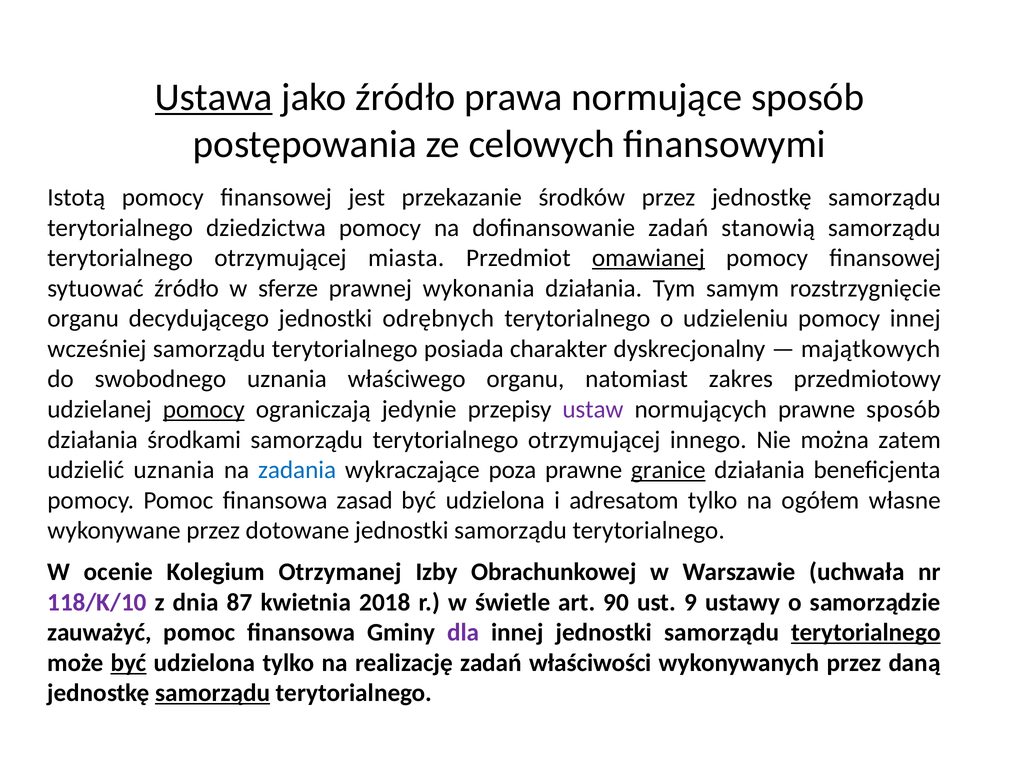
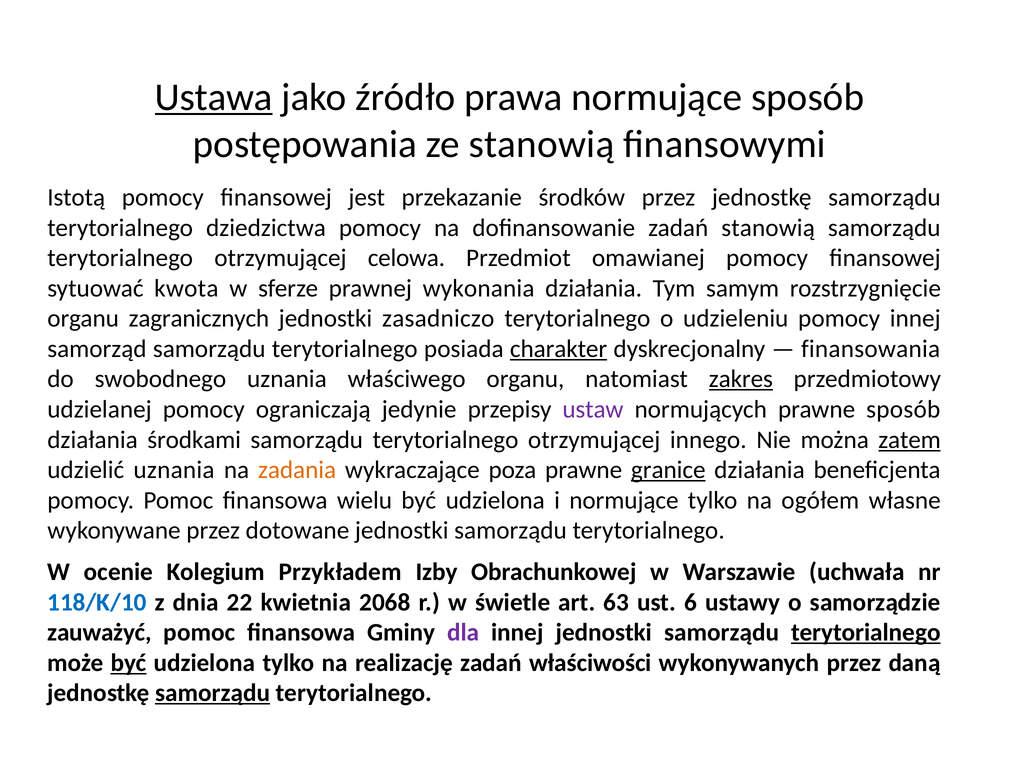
ze celowych: celowych -> stanowią (541, 144)
miasta: miasta -> celowa (406, 258)
omawianej underline: present -> none (648, 258)
sytuować źródło: źródło -> kwota (186, 288)
decydującego: decydującego -> zagranicznych (199, 318)
odrębnych: odrębnych -> zasadniczo (438, 318)
wcześniej: wcześniej -> samorząd (97, 349)
charakter underline: none -> present (559, 349)
majątkowych: majątkowych -> finansowania (871, 349)
zakres underline: none -> present (741, 379)
pomocy underline: present -> none (204, 409)
zatem underline: none -> present (910, 440)
zadania colour: blue -> orange (297, 470)
zasad: zasad -> wielu (364, 500)
i adresatom: adresatom -> normujące (624, 500)
Otrzymanej: Otrzymanej -> Przykładem (340, 572)
118/K/10 colour: purple -> blue (97, 602)
87: 87 -> 22 (240, 602)
2018: 2018 -> 2068 (385, 602)
90: 90 -> 63 (616, 602)
9: 9 -> 6 (691, 602)
